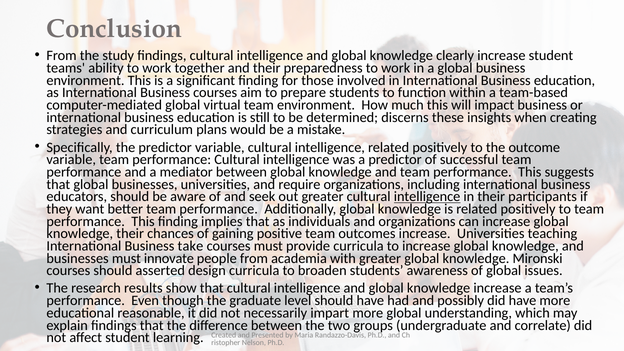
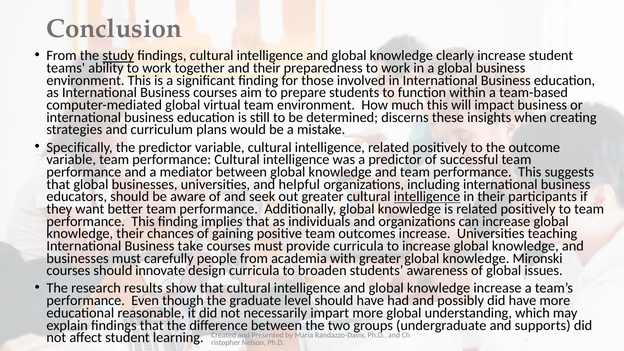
study underline: none -> present (118, 56)
require: require -> helpful (299, 184)
innovate: innovate -> carefully (169, 258)
asserted: asserted -> innovate (160, 271)
correlate: correlate -> supports (543, 325)
